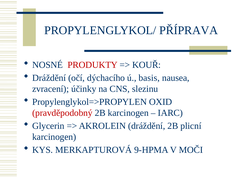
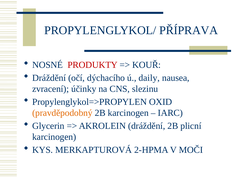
basis: basis -> daily (149, 78)
pravděpodobný colour: red -> orange (62, 113)
9-HPMA: 9-HPMA -> 2-HPMA (151, 150)
